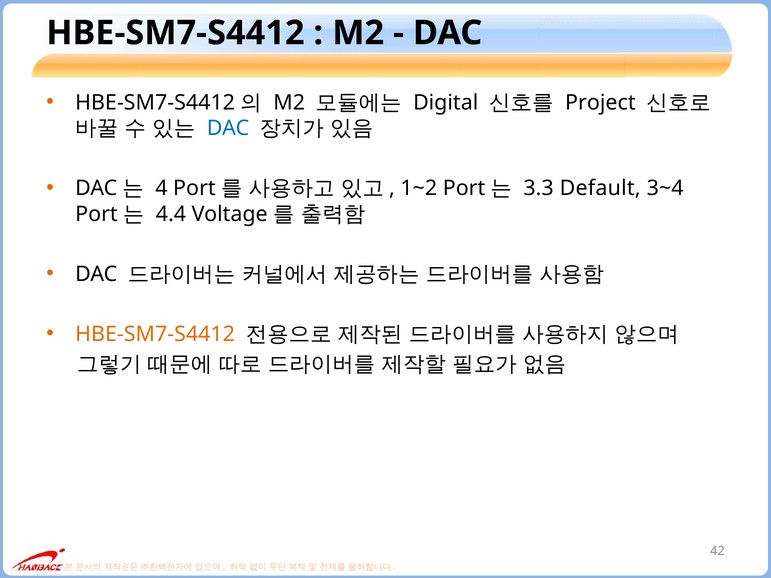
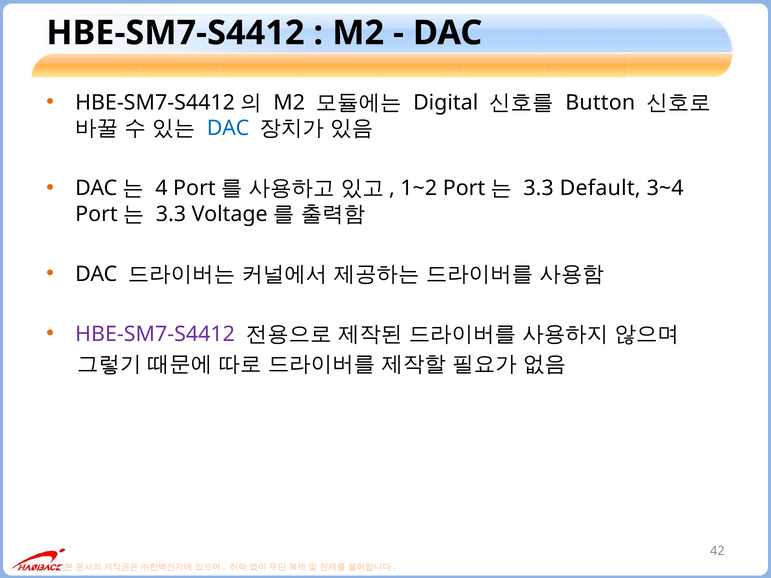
Project: Project -> Button (600, 103)
4.4: 4.4 -> 3.3 (171, 214)
HBE-SM7-S4412 colour: orange -> purple (155, 334)
